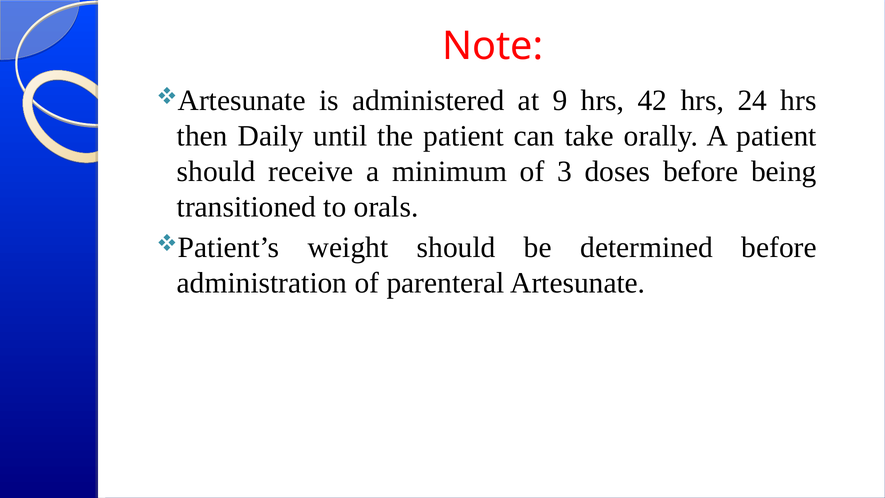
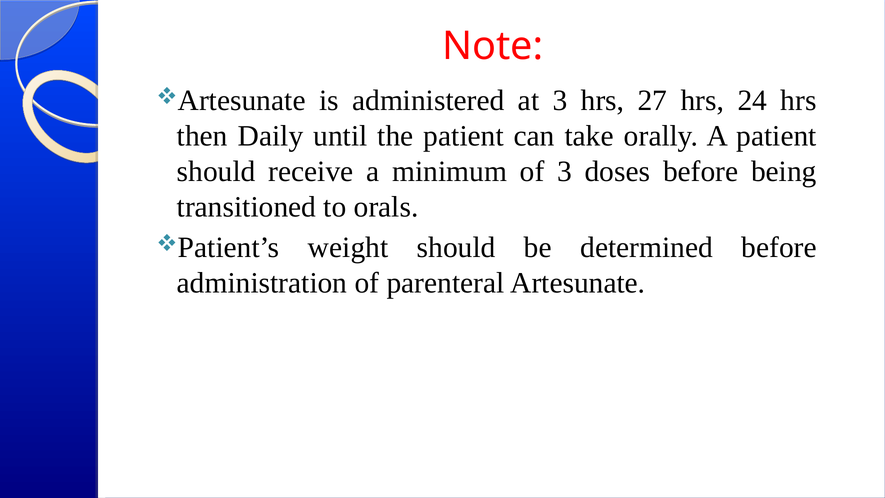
at 9: 9 -> 3 (560, 100)
42: 42 -> 27 (652, 100)
